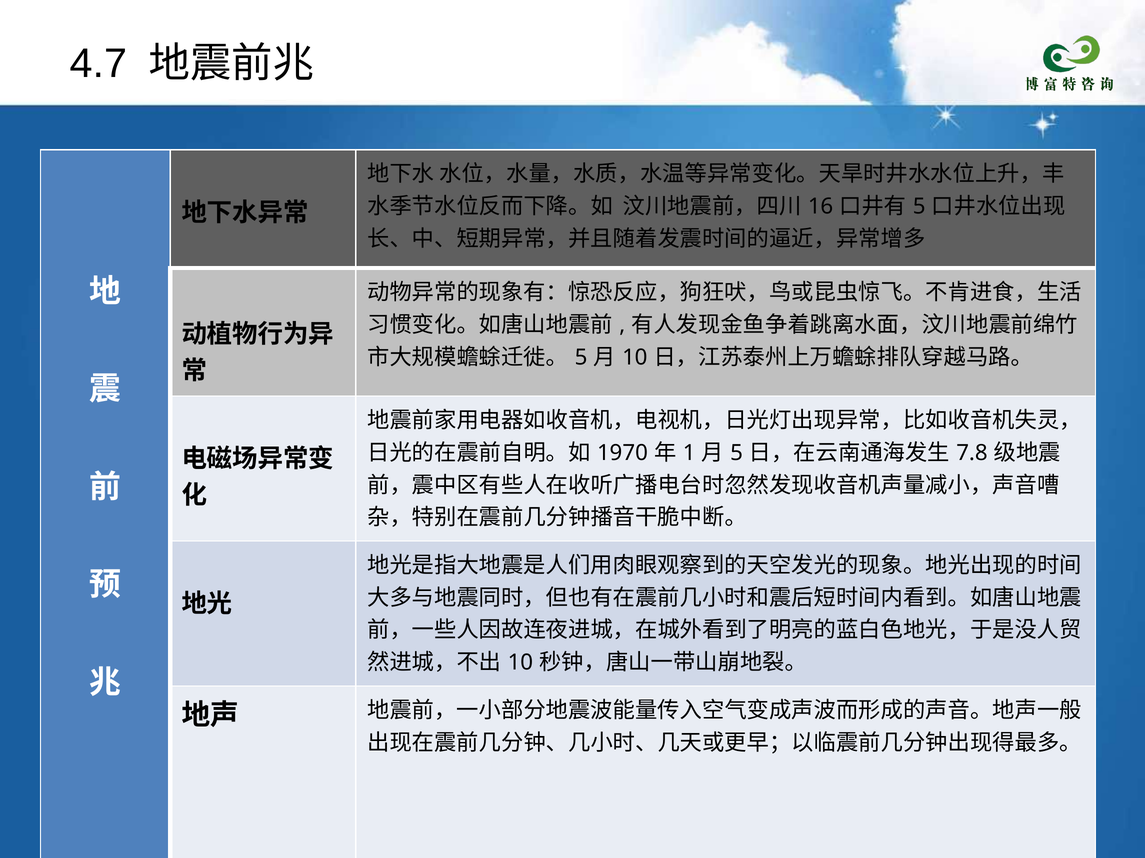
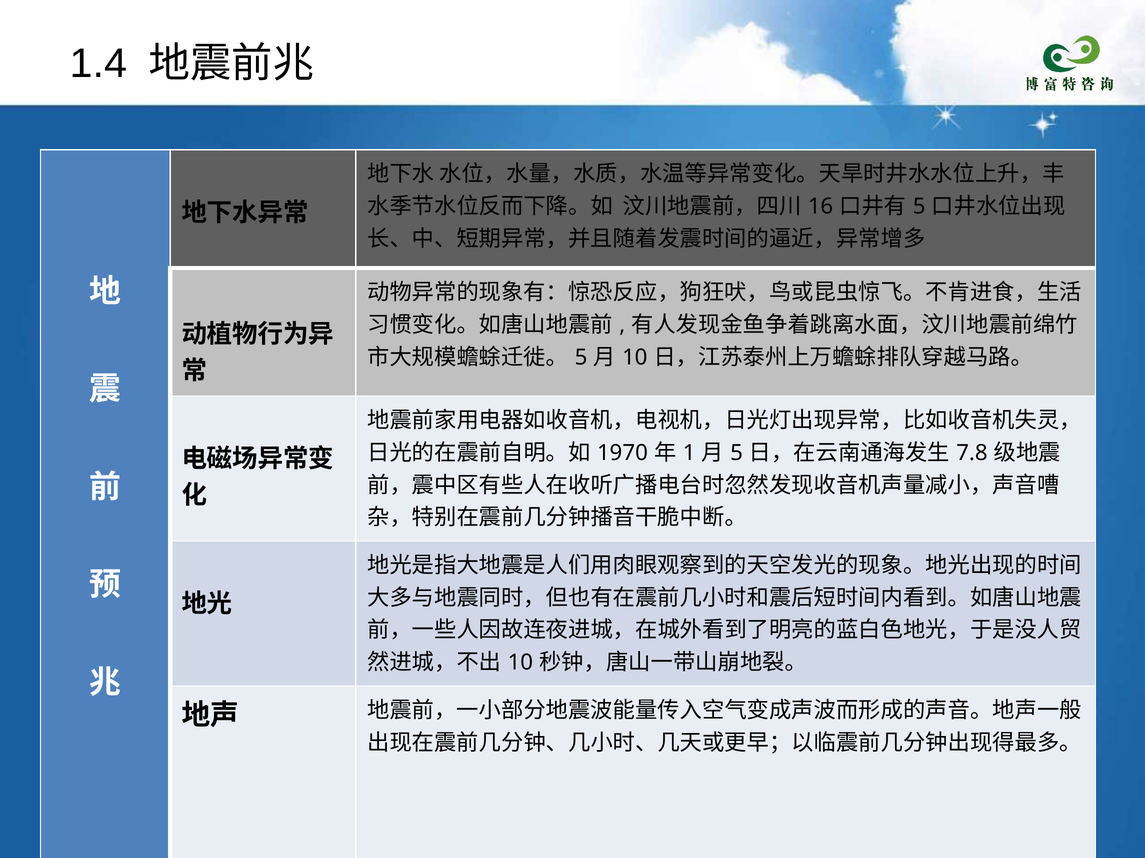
4.7: 4.7 -> 1.4 (99, 64)
